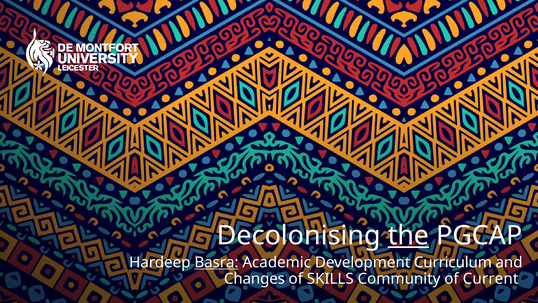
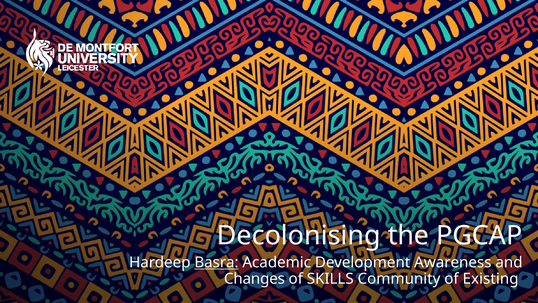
the underline: present -> none (408, 235)
Curriculum: Curriculum -> Awareness (453, 262)
Current: Current -> Existing (491, 279)
